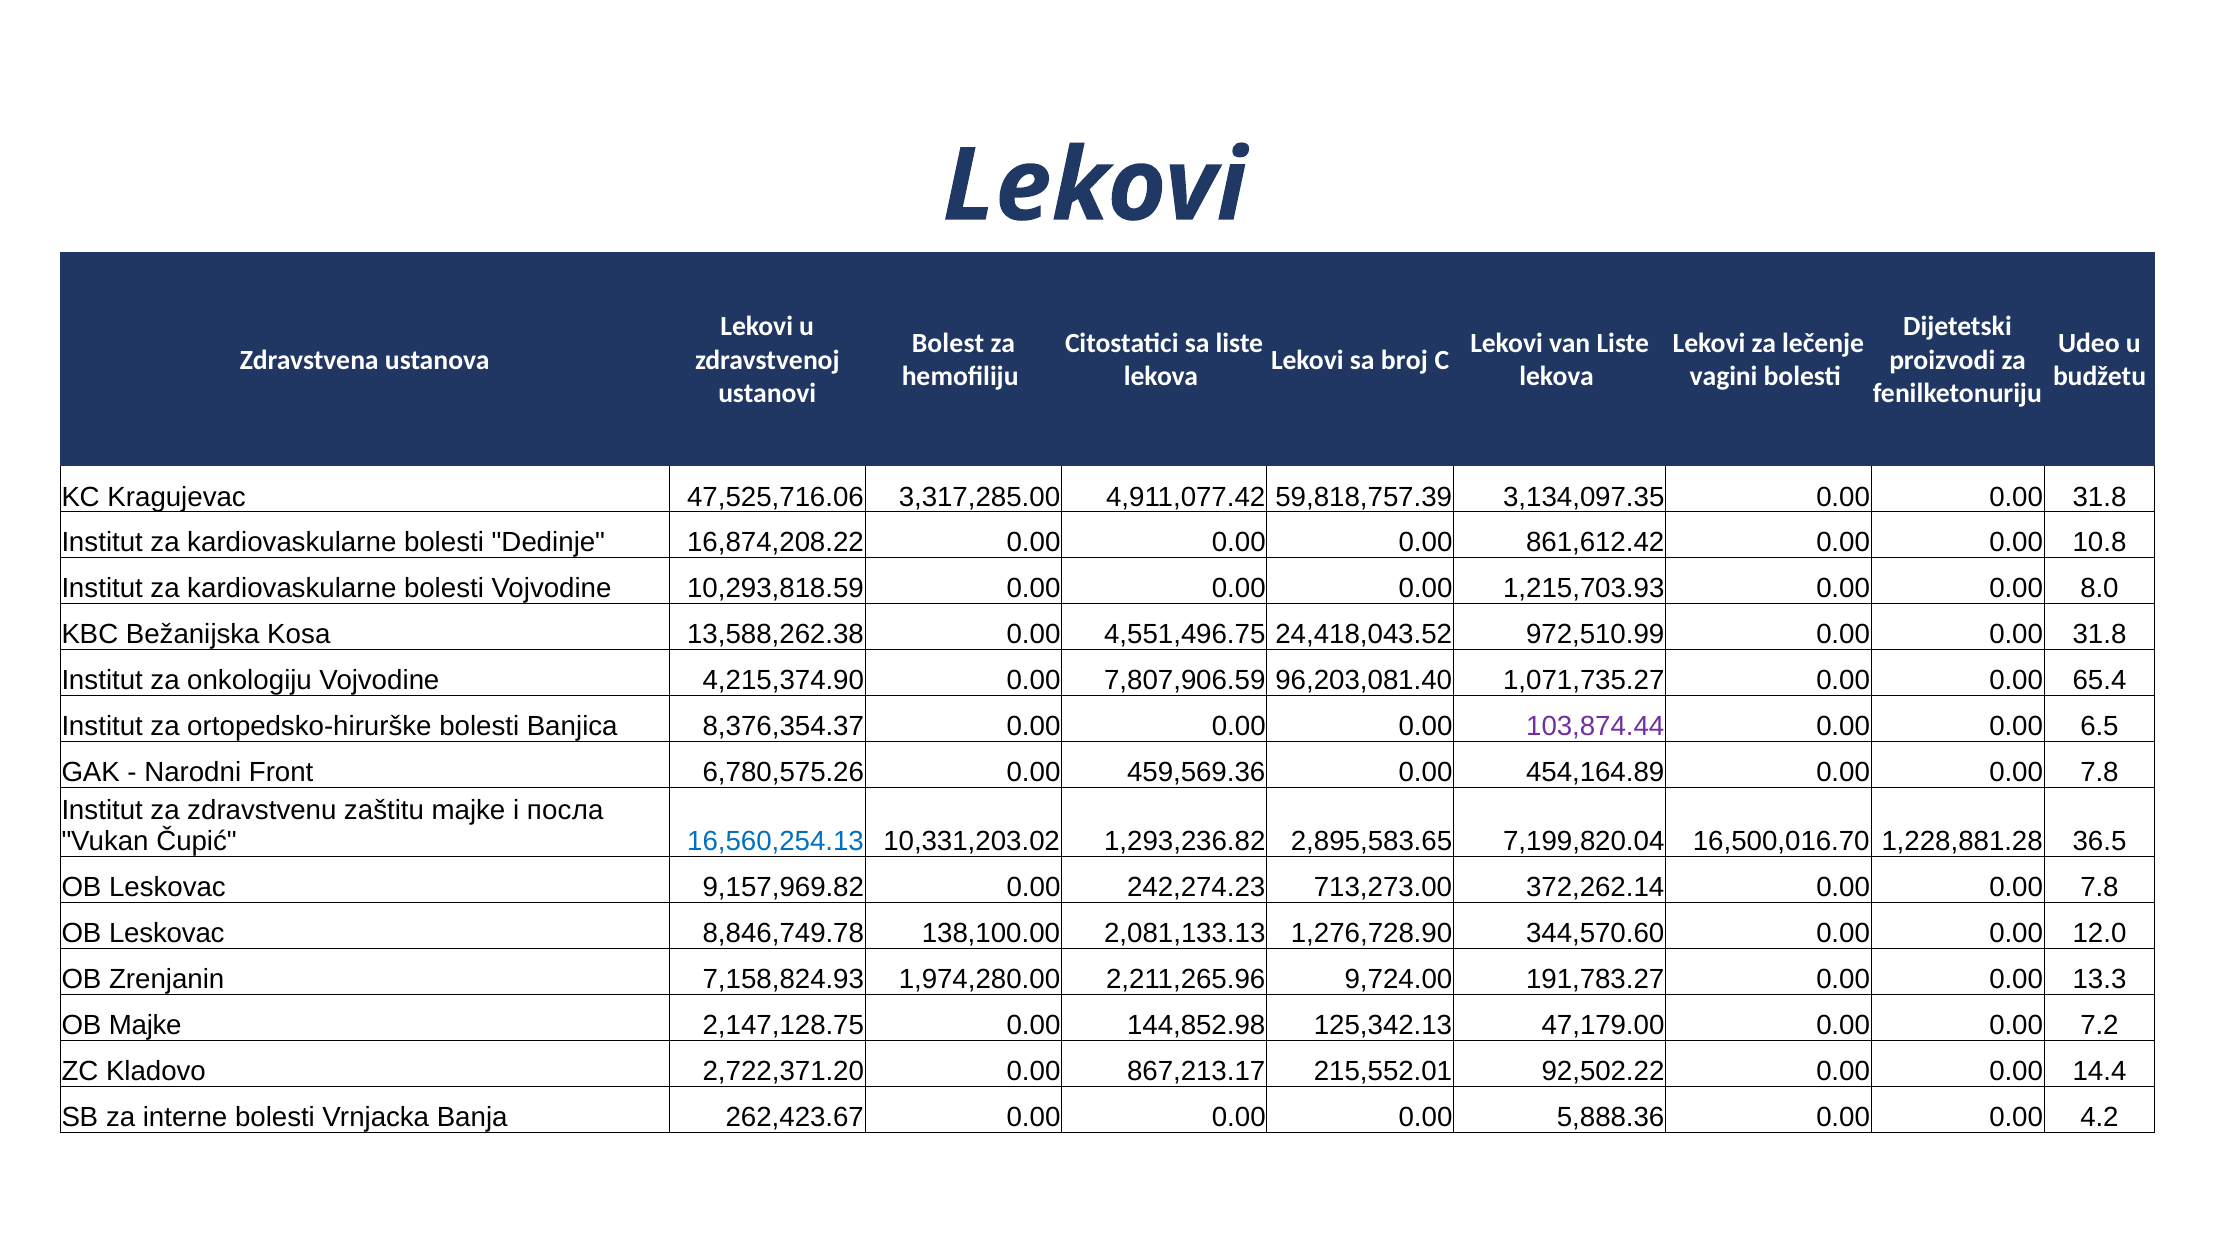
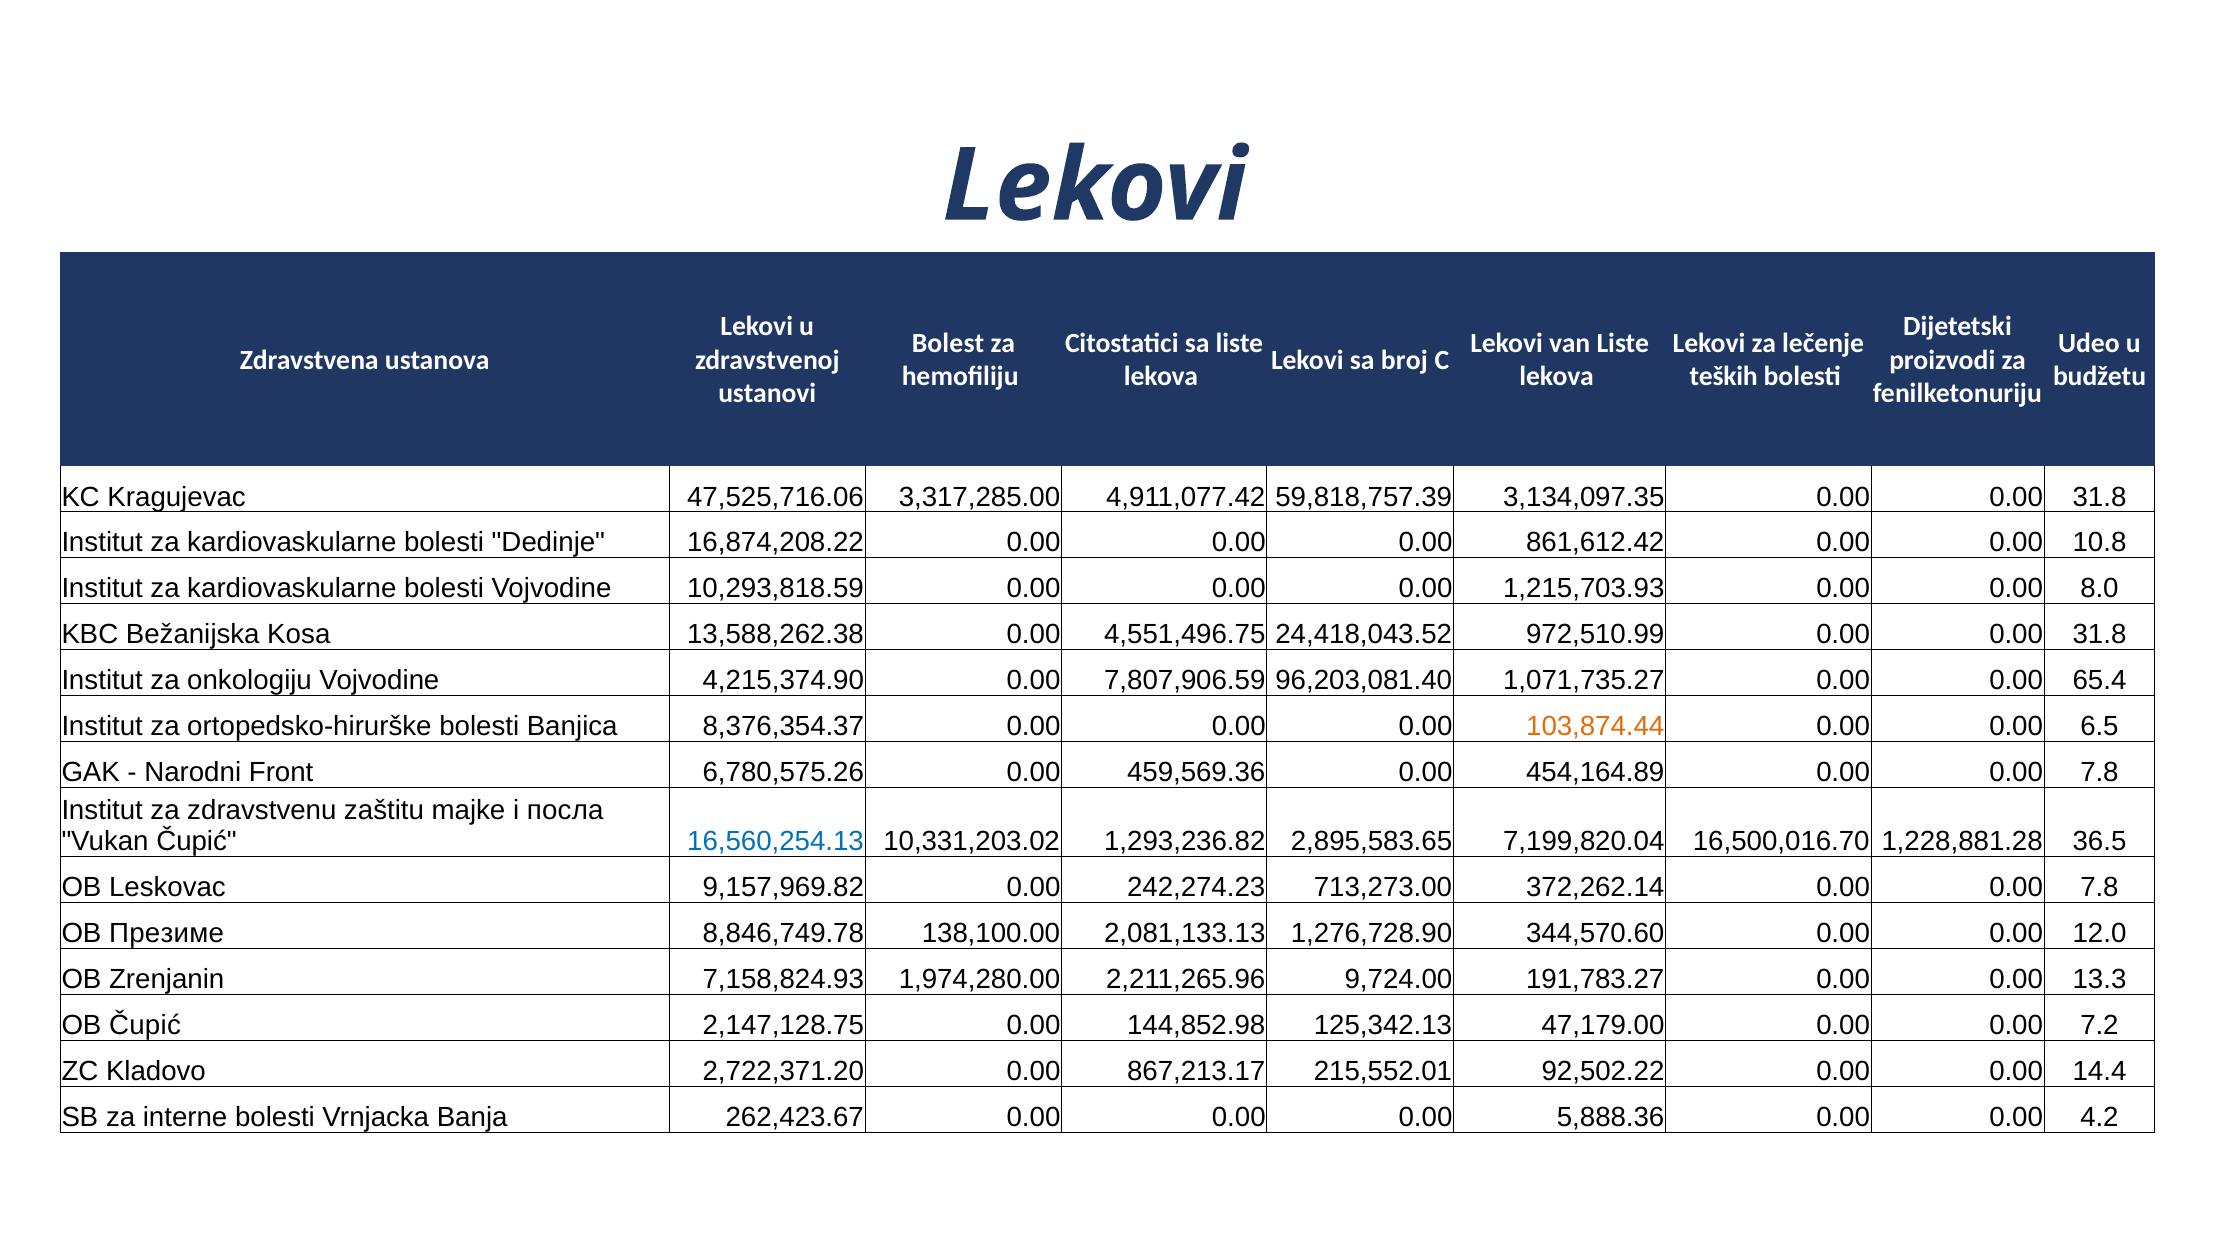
vagini: vagini -> teških (1724, 377)
103,874.44 colour: purple -> orange (1595, 726)
Leskovac: Leskovac -> Презиме (167, 933)
OB Majke: Majke -> Čupić (145, 1025)
